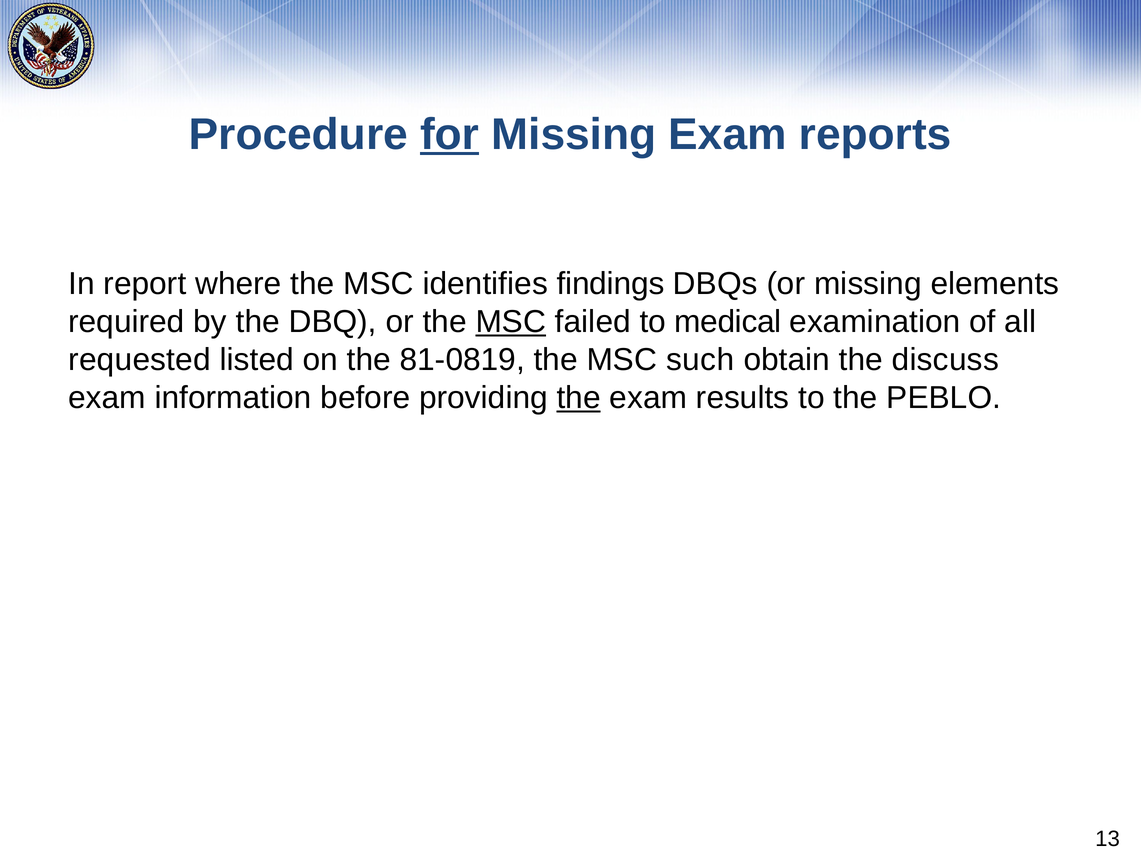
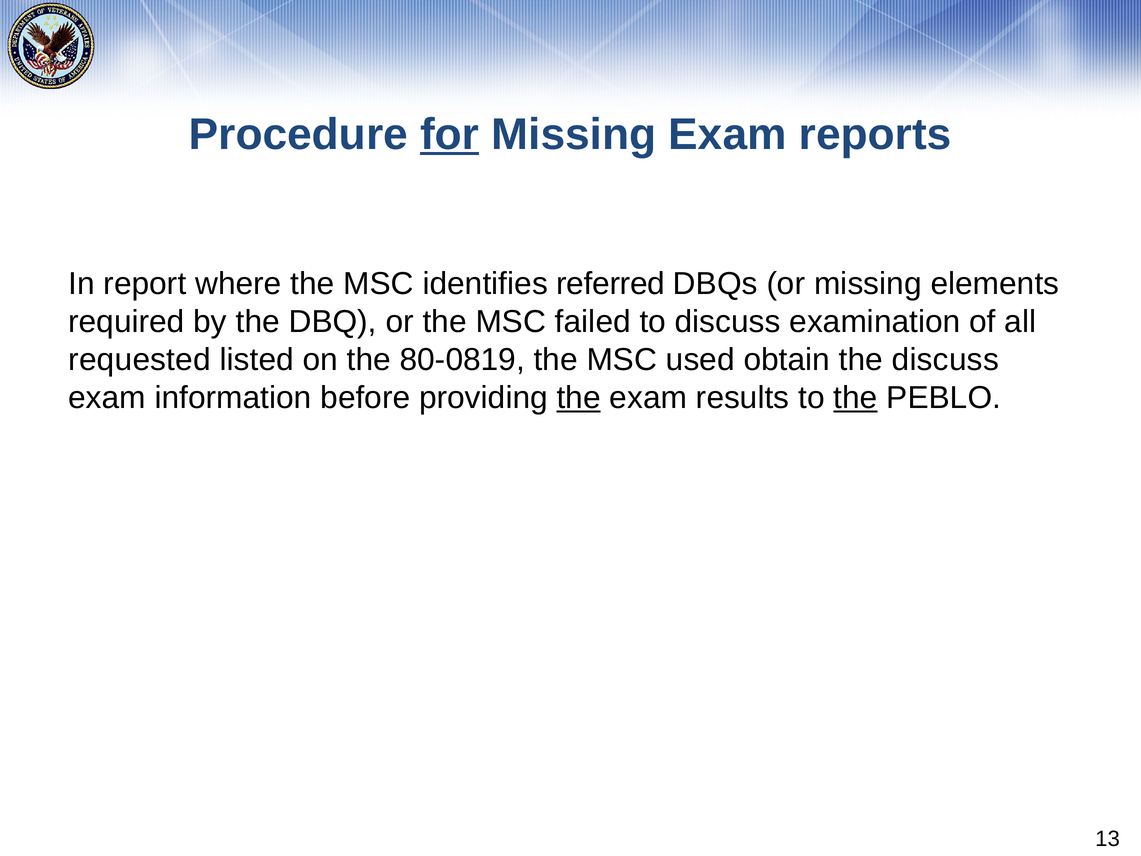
findings: findings -> referred (611, 284)
MSC underline: present -> none (511, 322)
to medical: medical -> discuss (728, 322)
81-0819: 81-0819 -> 80-0819 (462, 360)
such: such -> used (700, 360)
the underline: none -> present (855, 398)
